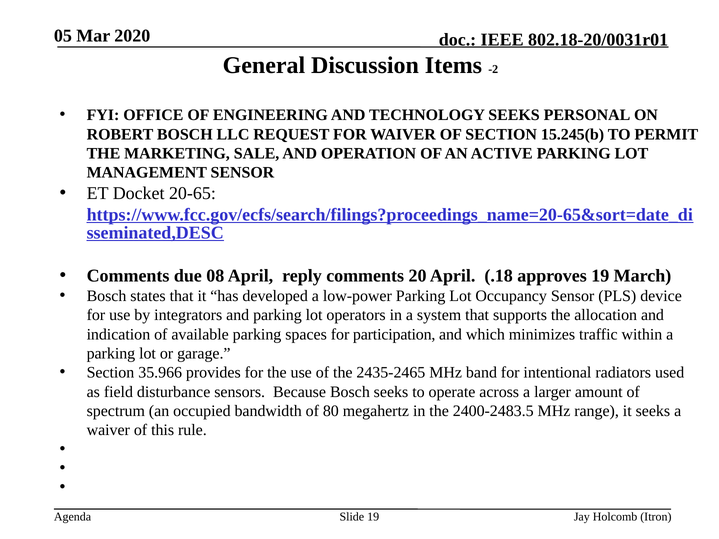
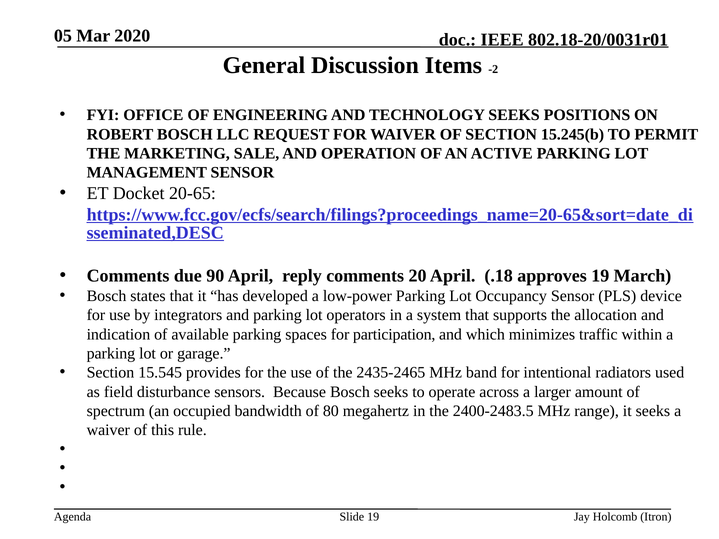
PERSONAL: PERSONAL -> POSITIONS (587, 115)
08: 08 -> 90 (215, 276)
35.966: 35.966 -> 15.545 (160, 373)
